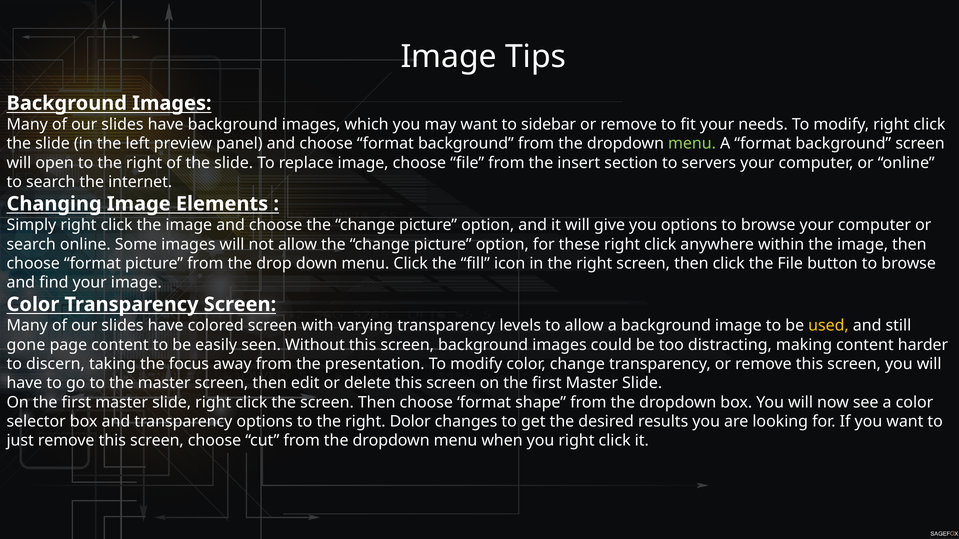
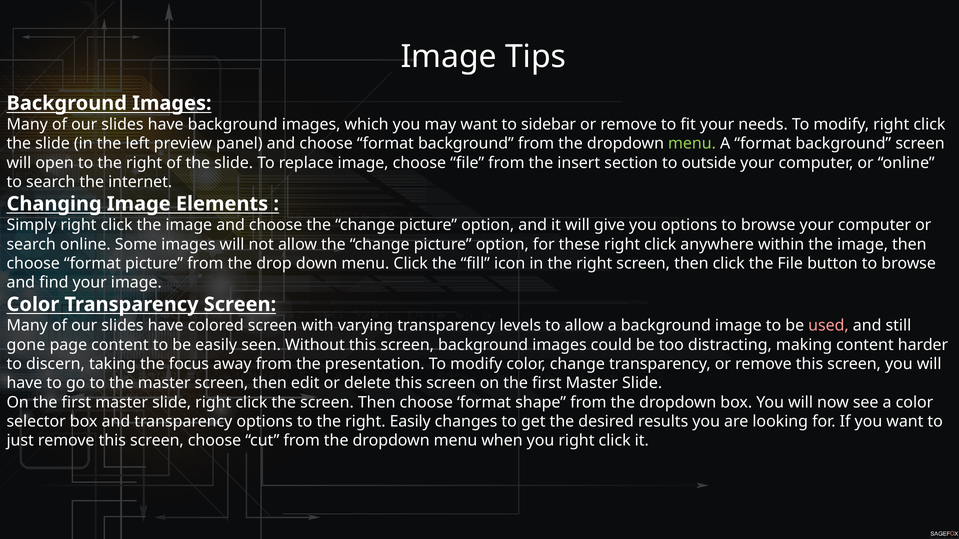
servers: servers -> outside (709, 163)
used colour: yellow -> pink (828, 326)
right Dolor: Dolor -> Easily (410, 422)
